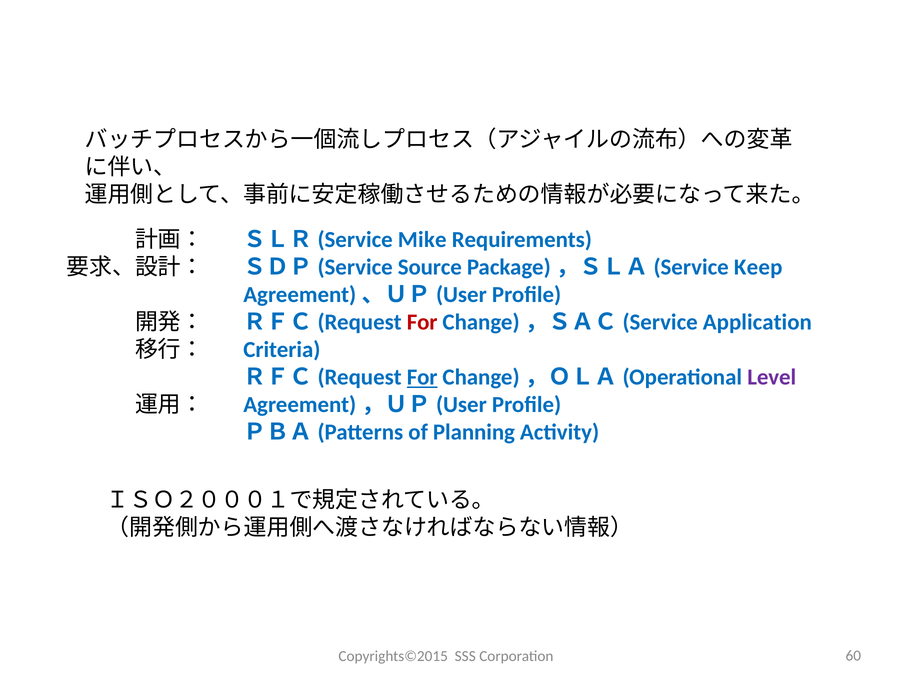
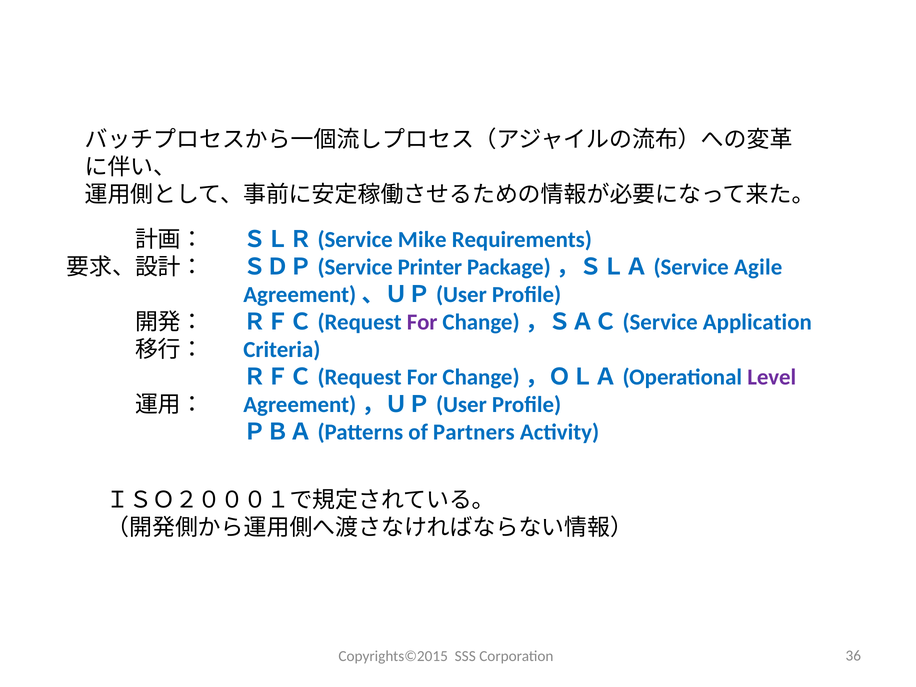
Source: Source -> Printer (430, 267)
Keep: Keep -> Agile (758, 267)
For colour: red -> purple (422, 322)
For underline: present -> none (422, 377)
Planning: Planning -> Partners (474, 432)
60: 60 -> 36 (853, 656)
